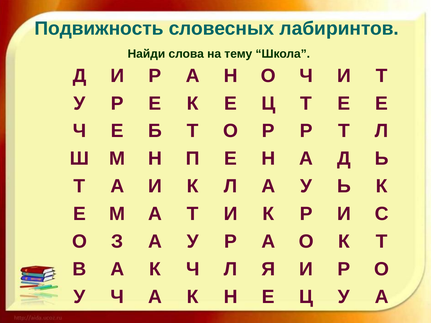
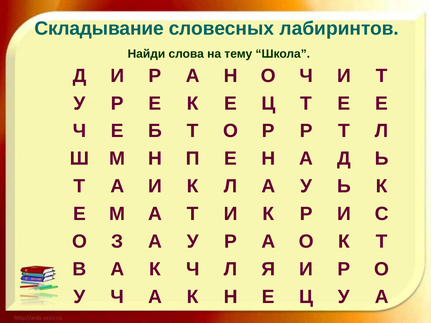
Подвижность: Подвижность -> Складывание (99, 28)
